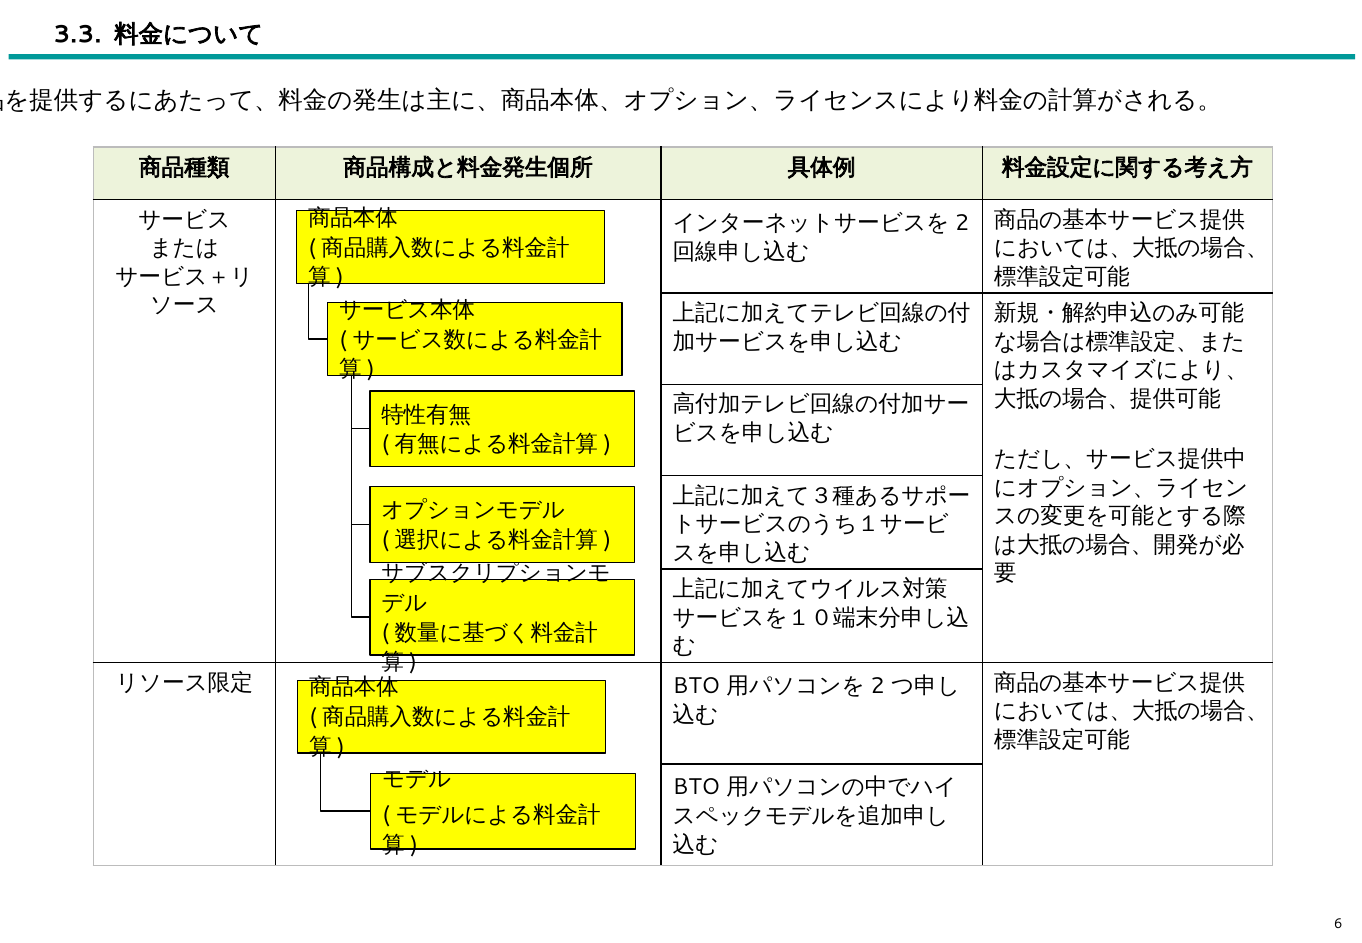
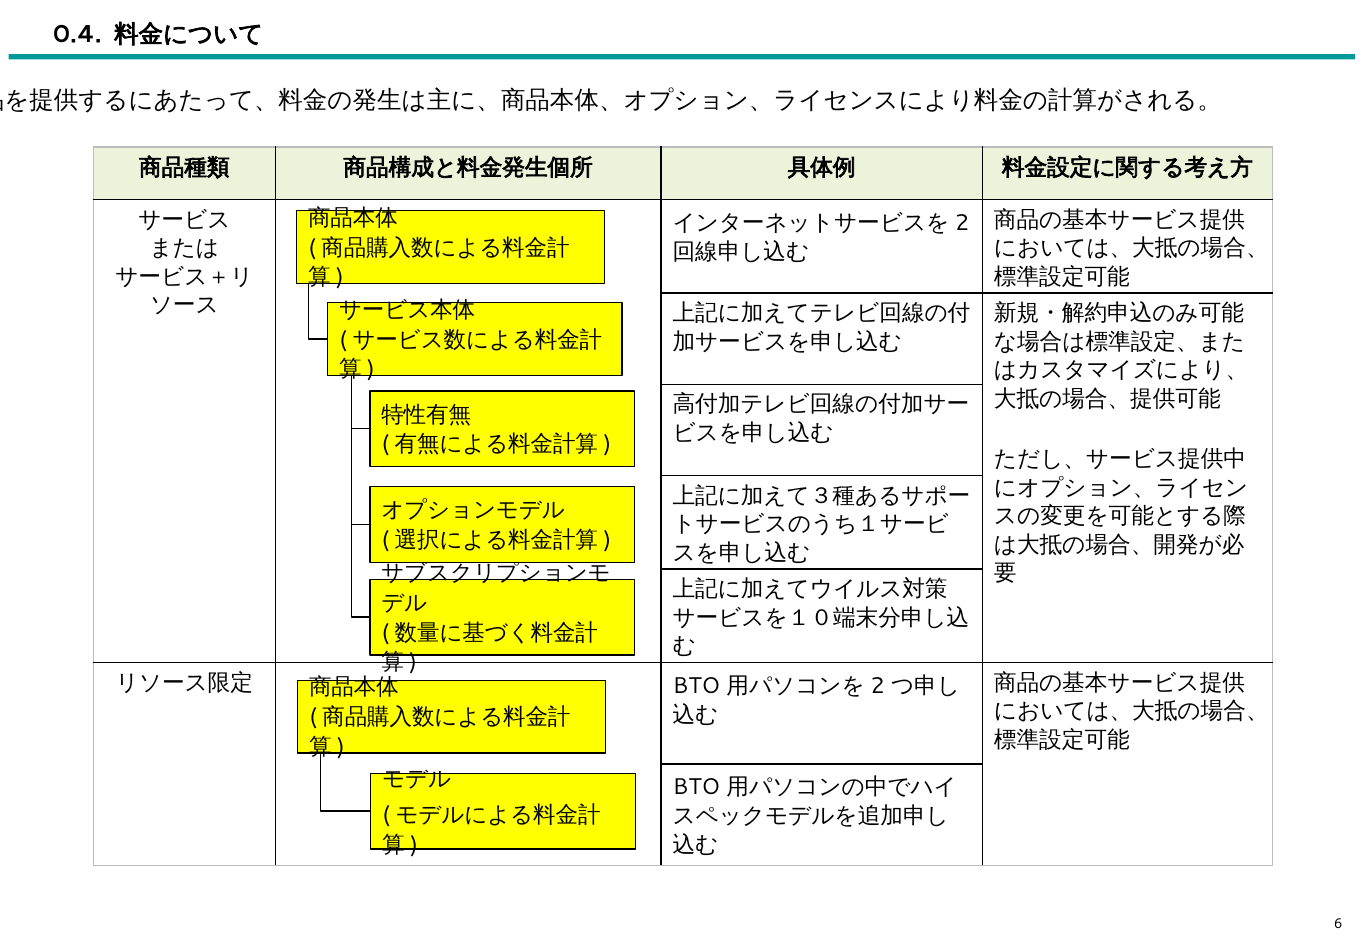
3.3: 3.3 -> 0.4 (77, 34)
